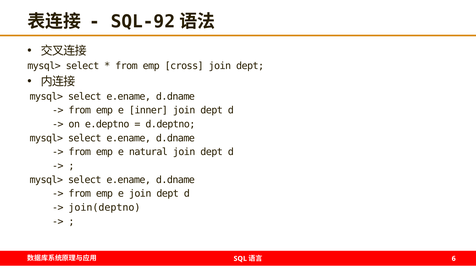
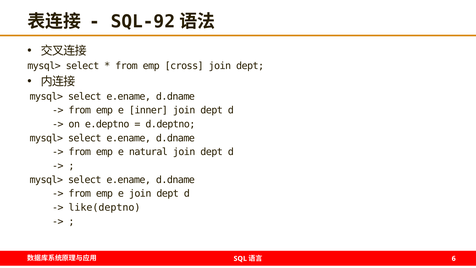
join(deptno: join(deptno -> like(deptno (104, 207)
